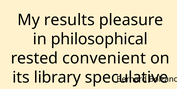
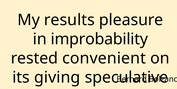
philosophical: philosophical -> improbability (99, 39)
library: library -> giving (57, 77)
